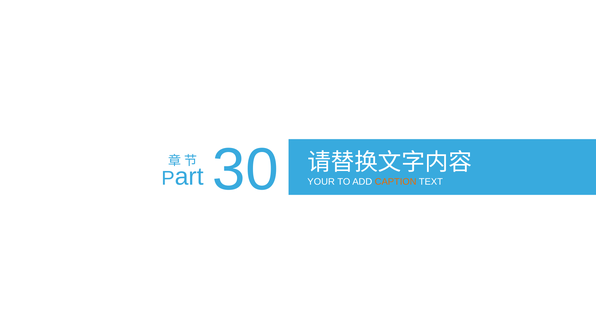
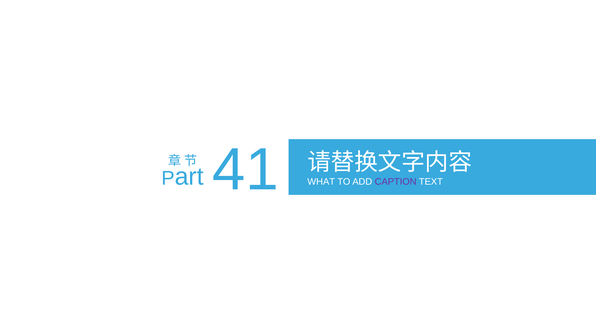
30: 30 -> 41 (245, 170)
YOUR: YOUR -> WHAT (321, 182)
CAPTION colour: orange -> purple (396, 182)
